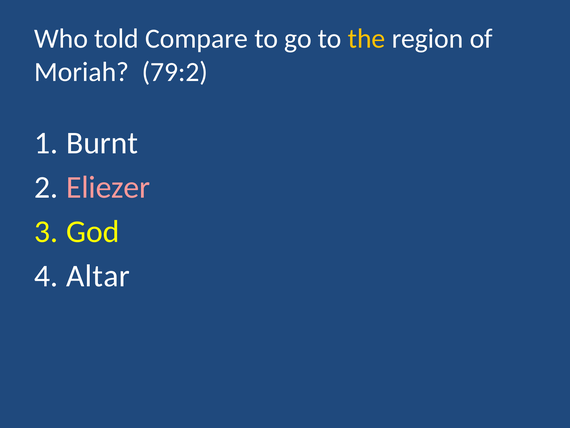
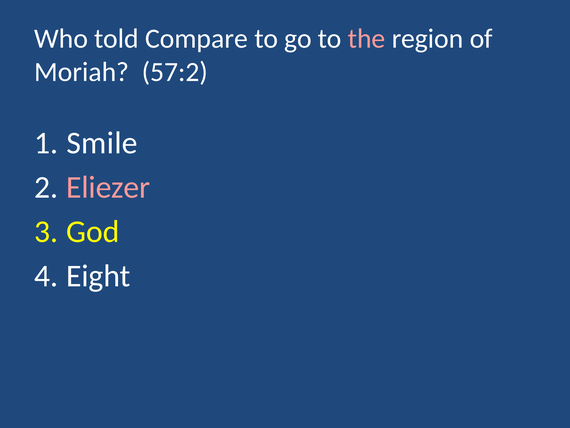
the colour: yellow -> pink (367, 39)
79:2: 79:2 -> 57:2 (175, 72)
Burnt: Burnt -> Smile (102, 143)
Altar: Altar -> Eight (98, 276)
